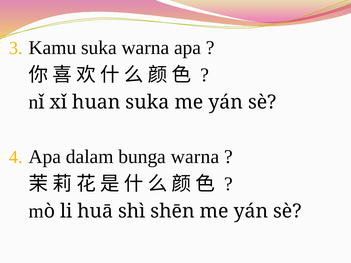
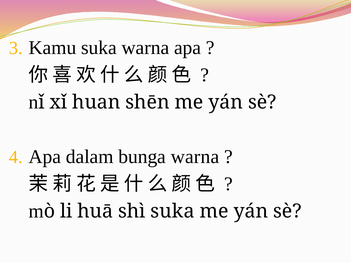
huan suka: suka -> shēn (148, 102)
shì shēn: shēn -> suka (172, 211)
